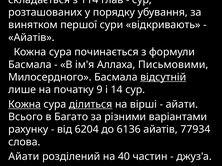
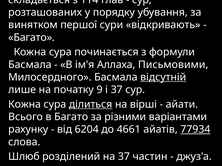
Айатів: Айатів -> Багато (31, 38)
і 14: 14 -> 37 (117, 90)
Кожна underline: present -> none (25, 105)
6136: 6136 -> 4661 (129, 130)
77934 underline: none -> present (195, 130)
Айати: Айати -> Шлюб (24, 157)
на 40: 40 -> 37 (124, 157)
